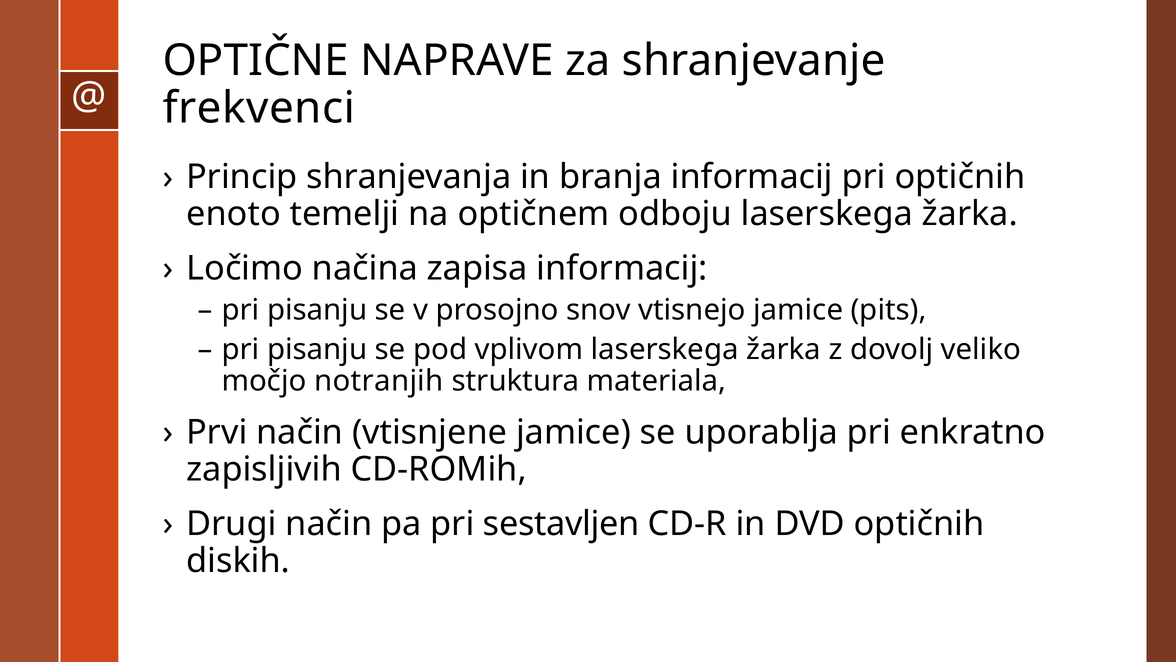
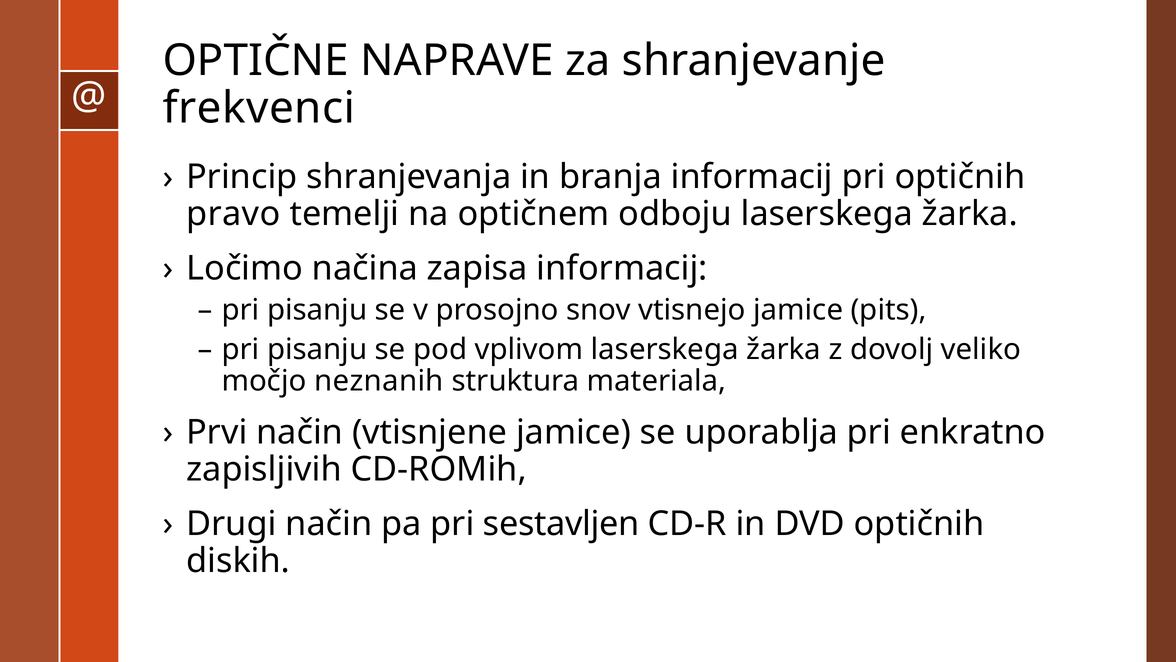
enoto: enoto -> pravo (233, 214)
notranjih: notranjih -> neznanih (379, 381)
